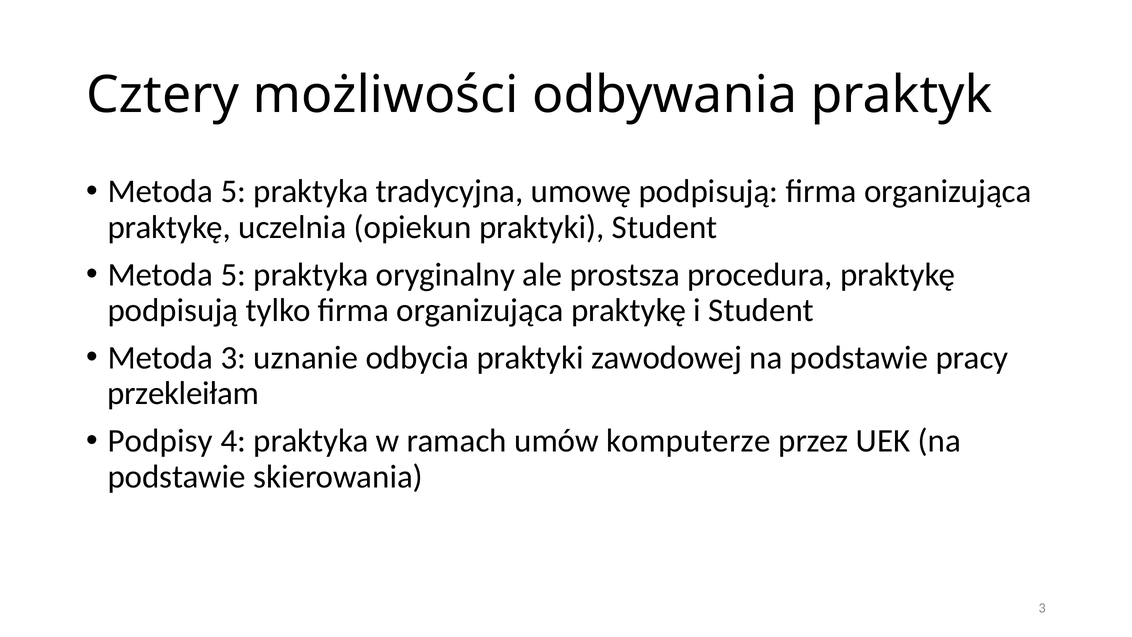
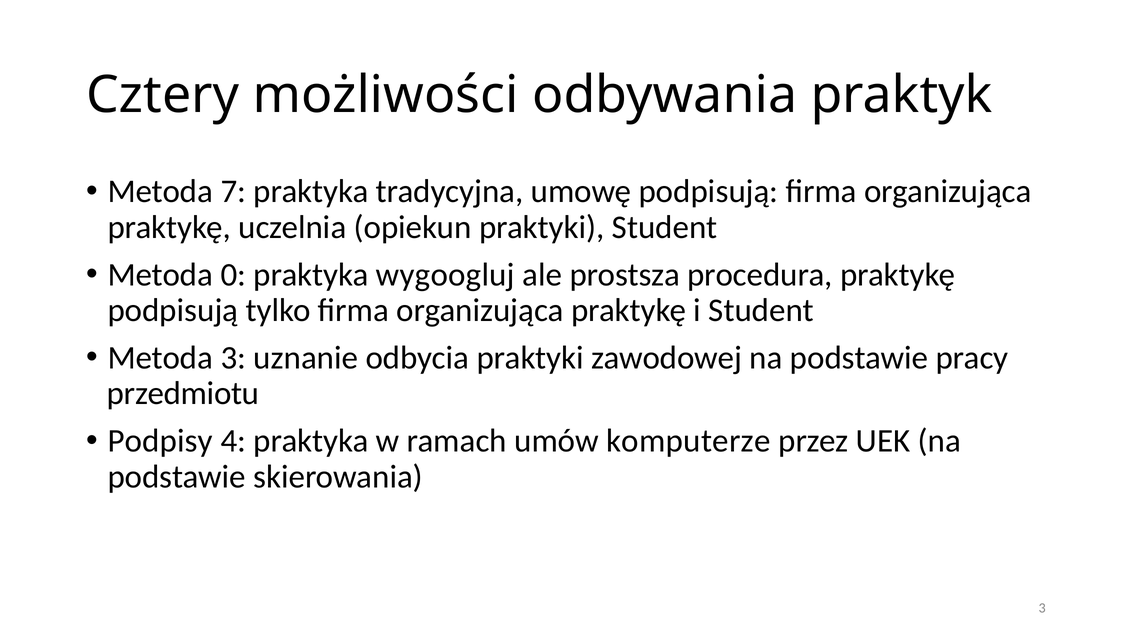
5: 5 -> 7 (233, 191)
5: 5 -> 0 (233, 275)
oryginalny: oryginalny -> wygoogluj (445, 275)
przekleiłam: przekleiłam -> przedmiotu (183, 393)
